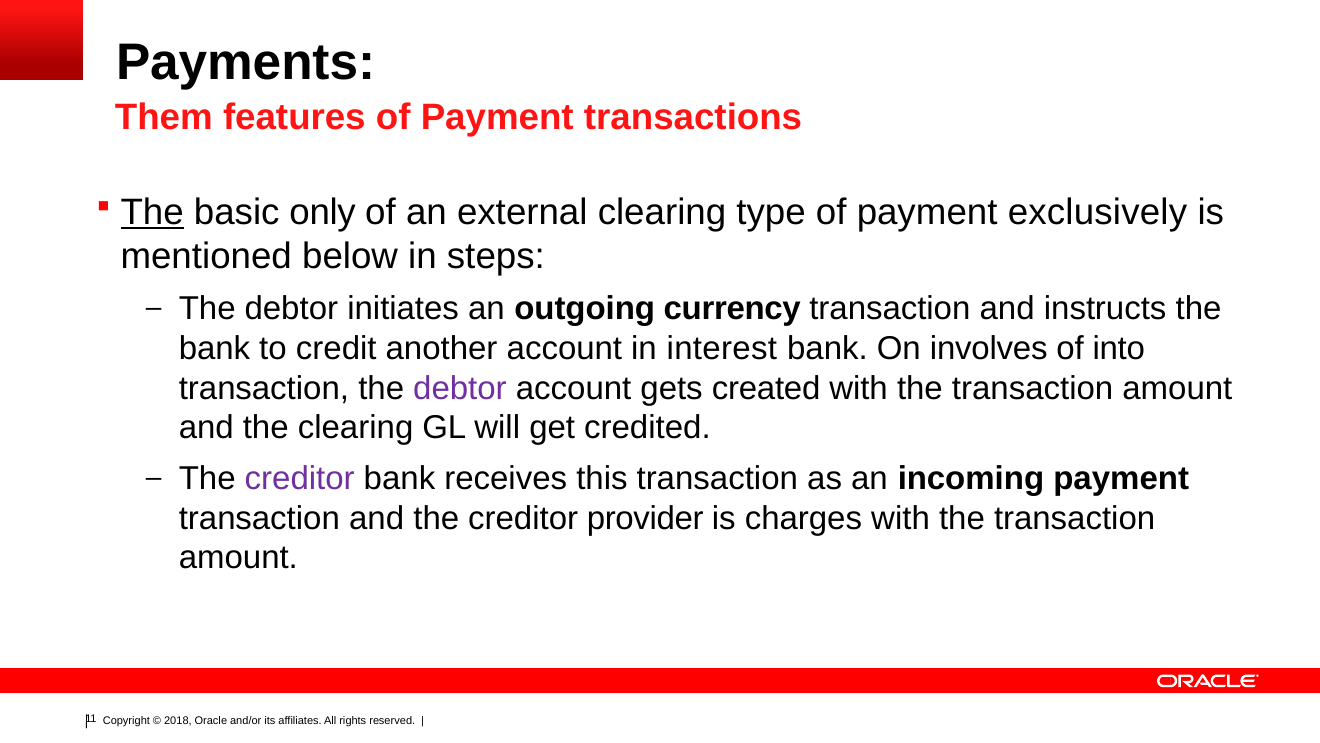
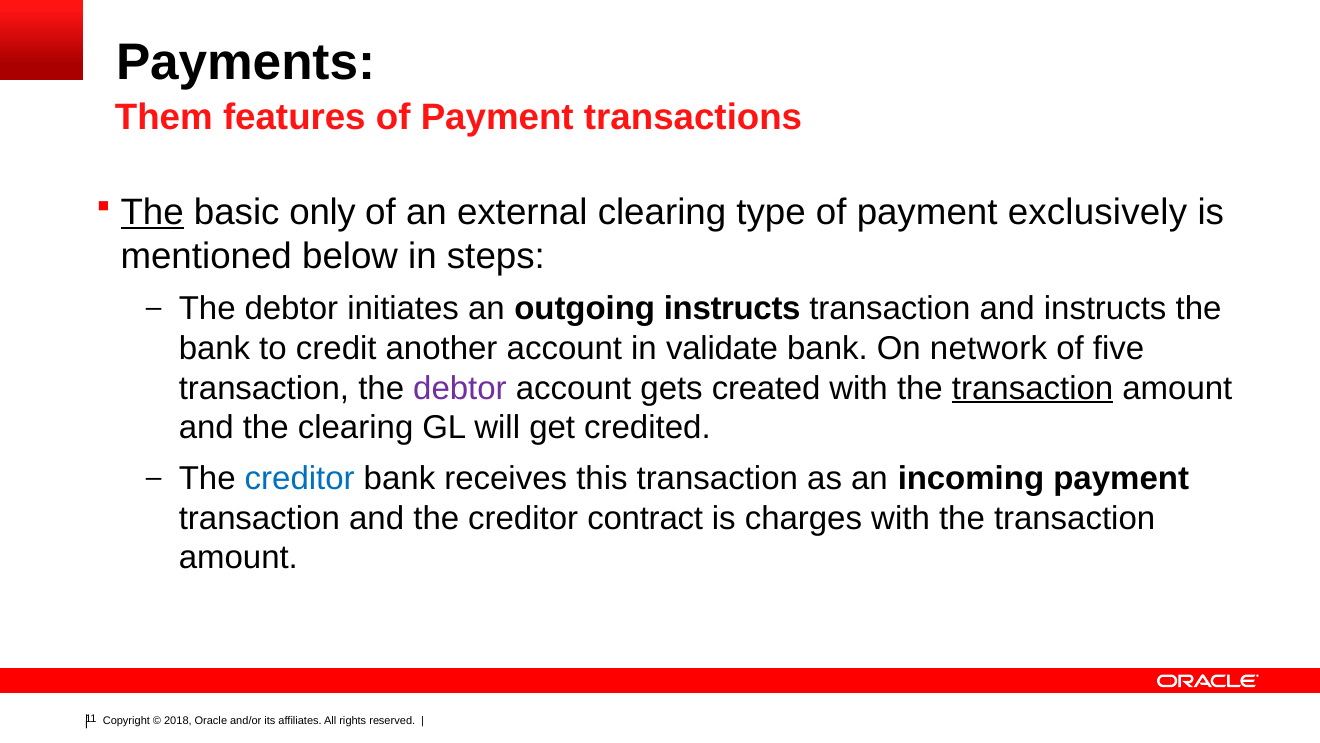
outgoing currency: currency -> instructs (732, 309)
interest: interest -> validate (722, 348)
involves: involves -> network (988, 348)
into: into -> five (1119, 348)
transaction underline: none -> present (1033, 388)
creditor colour: purple -> blue (300, 478)
provider: provider -> contract (645, 518)
